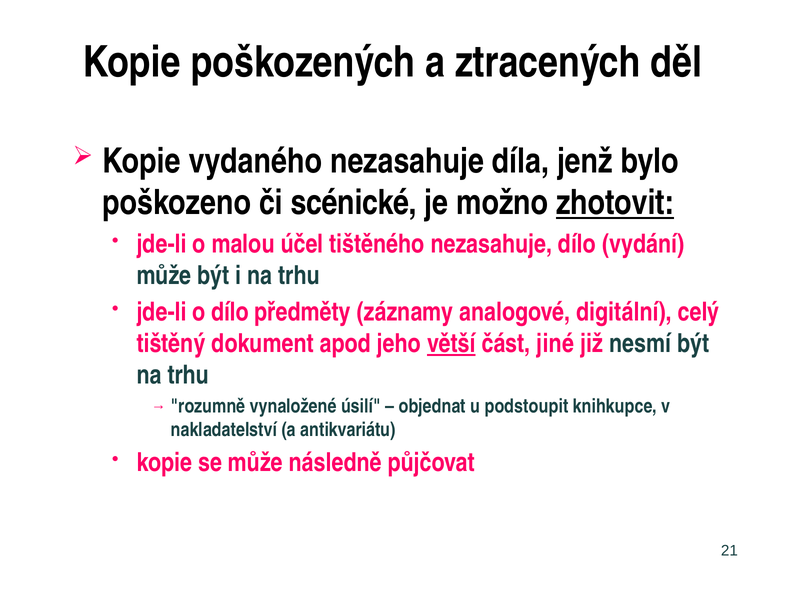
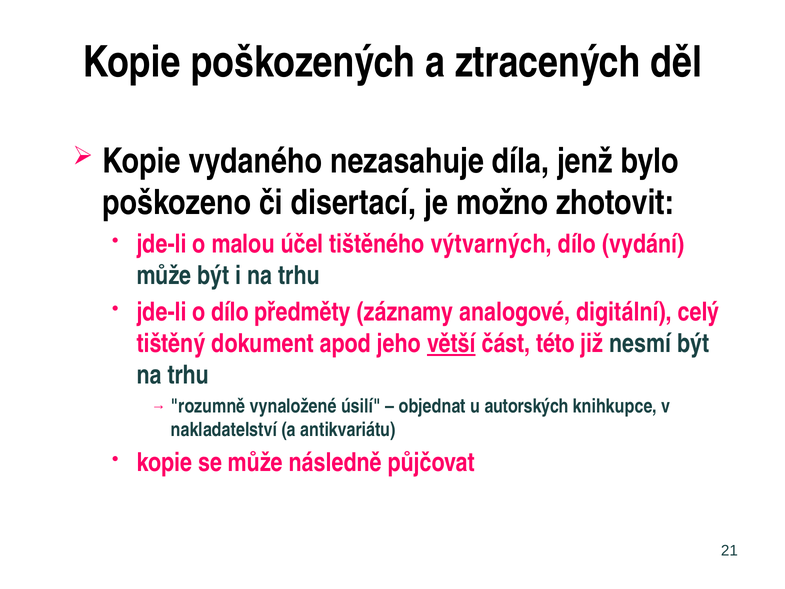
scénické: scénické -> disertací (354, 203)
zhotovit underline: present -> none (615, 203)
tištěného nezasahuje: nezasahuje -> výtvarných (491, 244)
jiné: jiné -> této (555, 344)
podstoupit: podstoupit -> autorských (527, 406)
